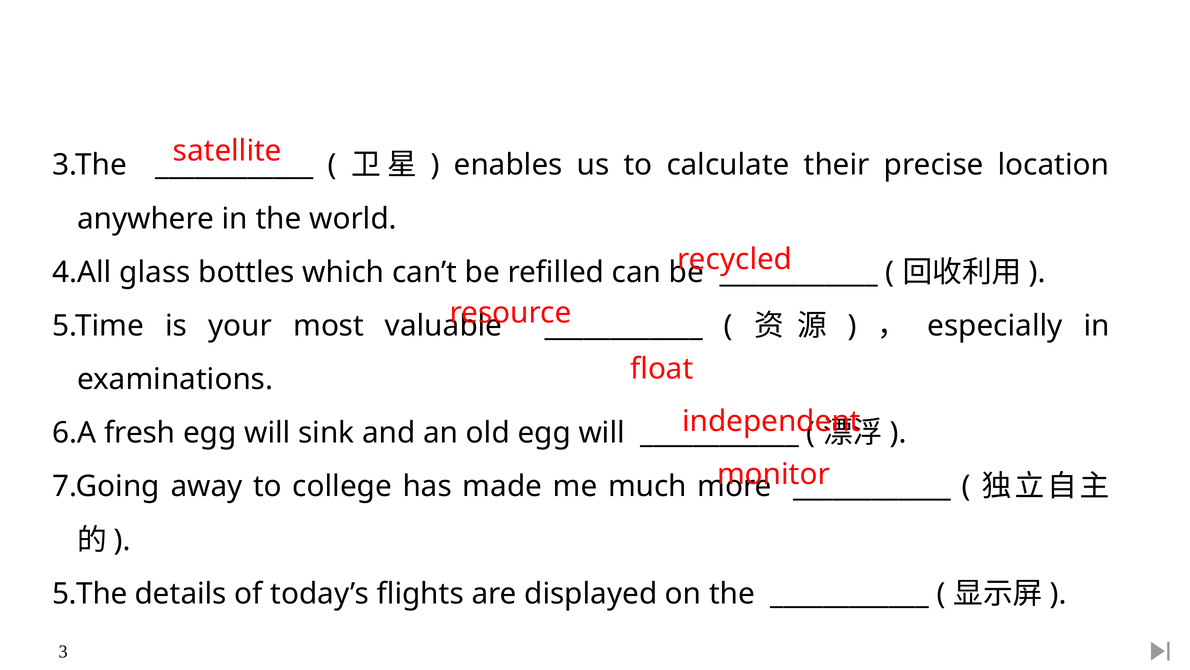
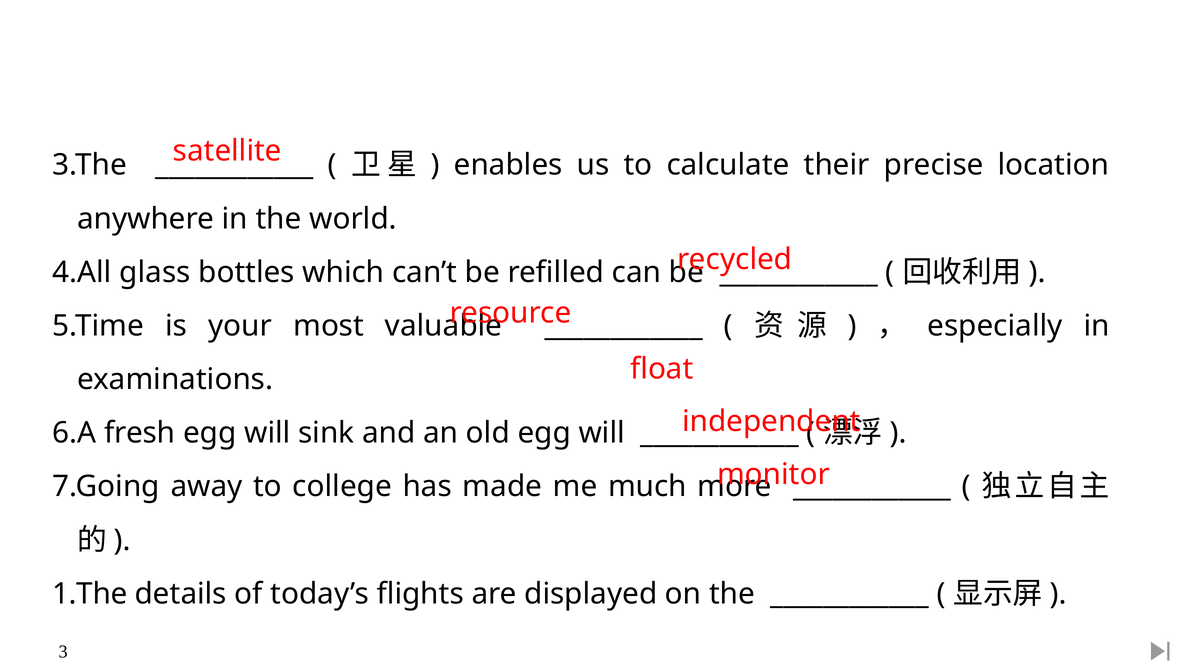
5.The: 5.The -> 1.The (90, 593)
